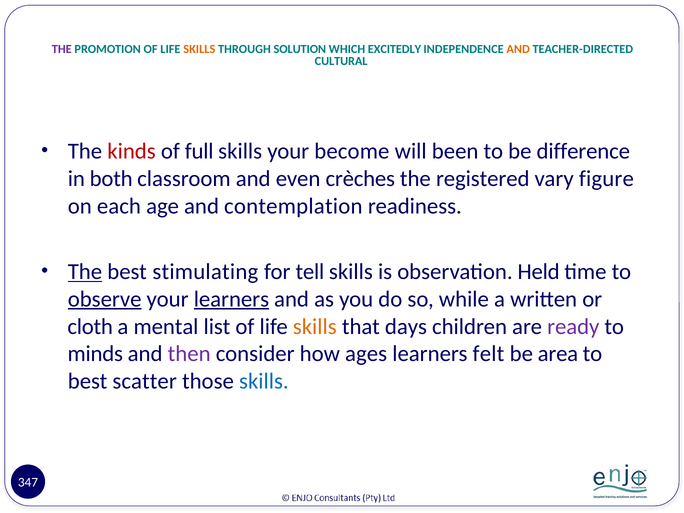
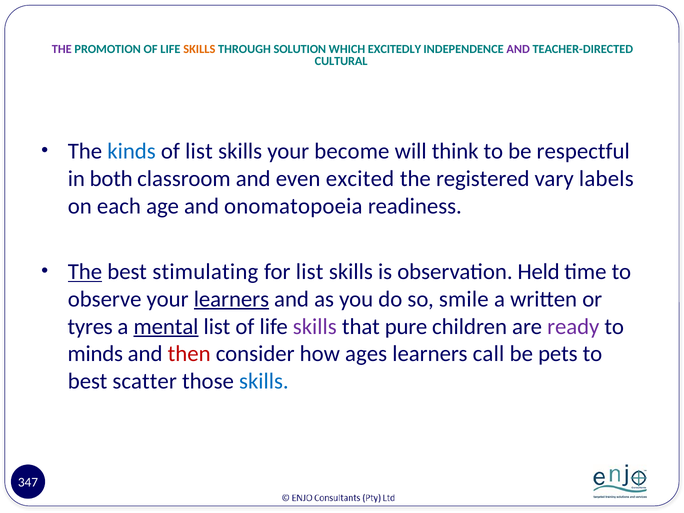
AND colour: orange -> purple (518, 49)
kinds colour: red -> blue (132, 151)
of full: full -> list (199, 151)
been: been -> think (455, 151)
difference: difference -> respectful (583, 151)
crèches: crèches -> excited (360, 179)
figure: figure -> labels (606, 179)
contemplation: contemplation -> onomatopoeia (293, 206)
for tell: tell -> list (310, 272)
observe underline: present -> none (105, 299)
while: while -> smile (464, 299)
cloth: cloth -> tyres (90, 326)
mental underline: none -> present (166, 326)
skills colour: orange -> purple (315, 326)
days: days -> pure (406, 326)
then colour: purple -> red (189, 354)
felt: felt -> call (488, 354)
area: area -> pets (558, 354)
